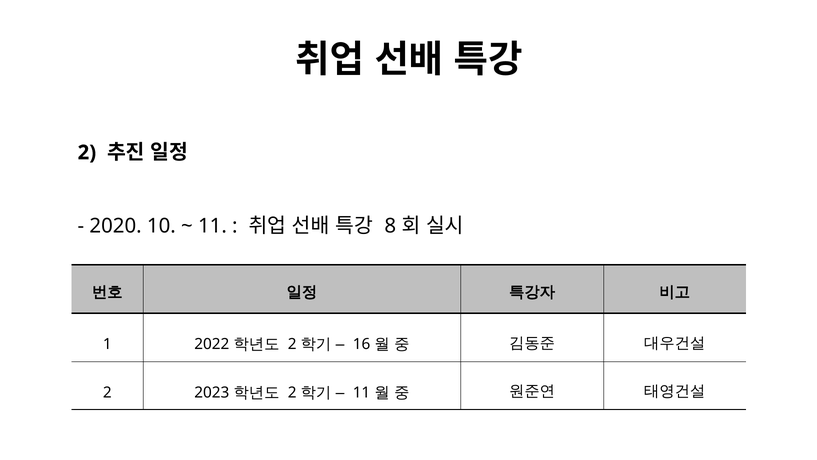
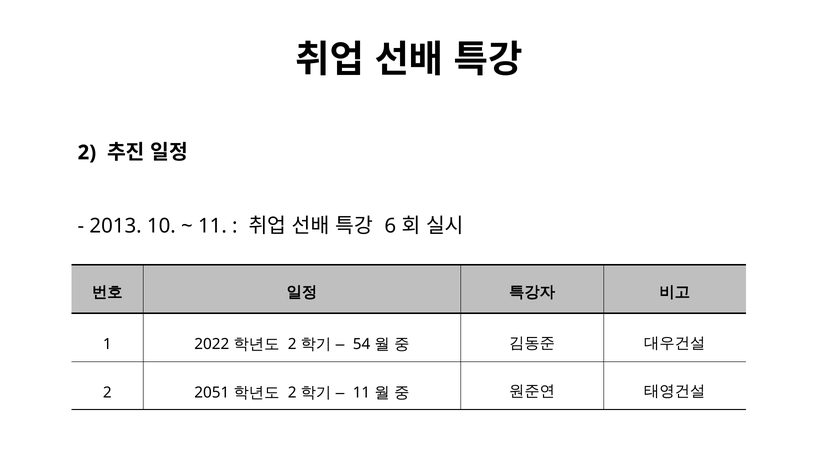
2020: 2020 -> 2013 (116, 226)
8: 8 -> 6 (390, 226)
16: 16 -> 54 (362, 344)
2023: 2023 -> 2051 (212, 392)
